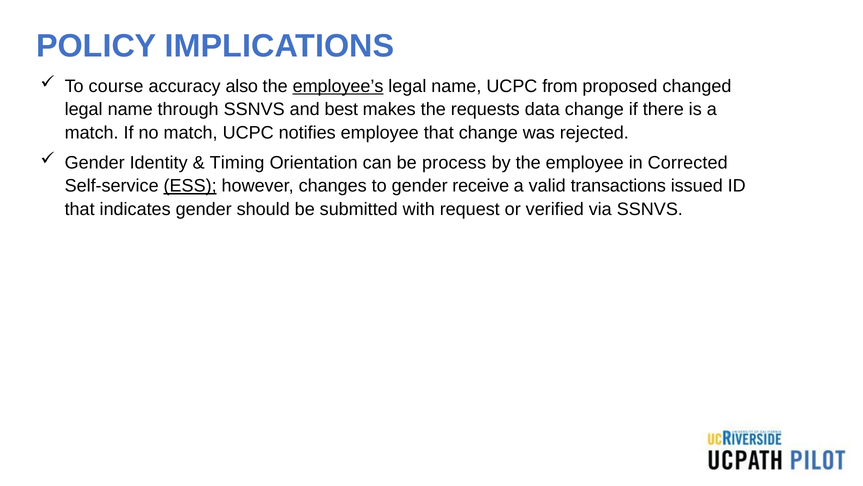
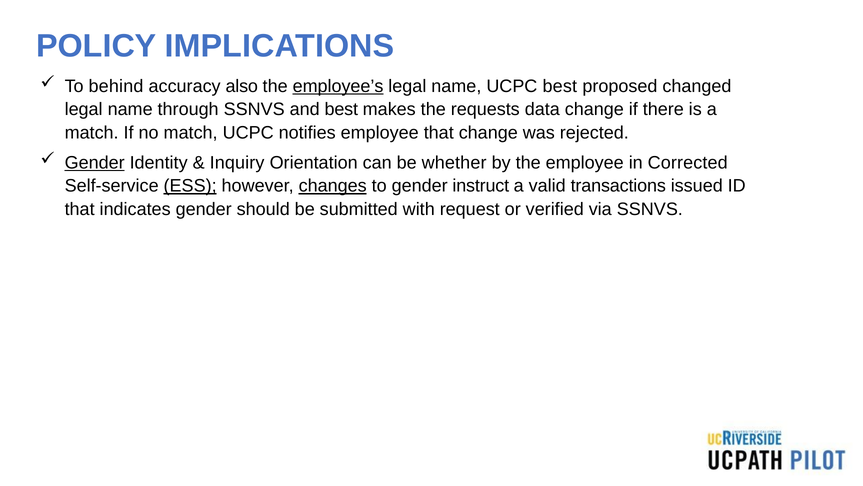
course: course -> behind (116, 86)
UCPC from: from -> best (560, 86)
Gender underline: none -> present (95, 163)
Timing: Timing -> Inquiry (237, 163)
process: process -> whether (454, 163)
changes underline: none -> present (333, 186)
receive: receive -> instruct (481, 186)
